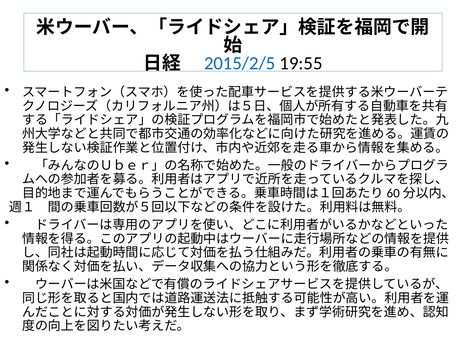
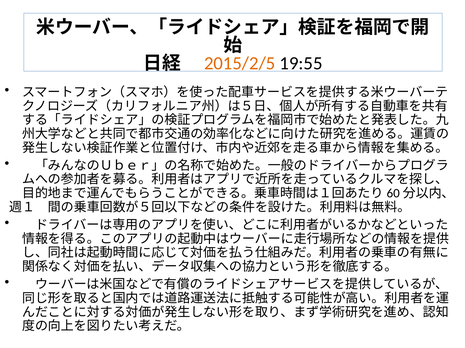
2015/2/5 colour: blue -> orange (240, 63)
